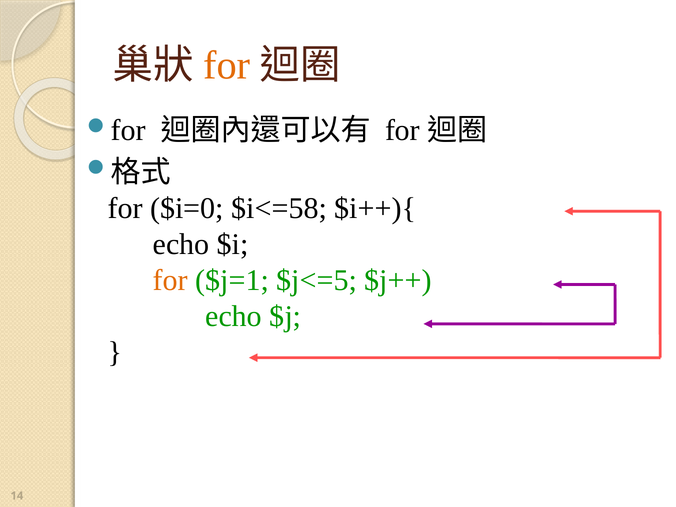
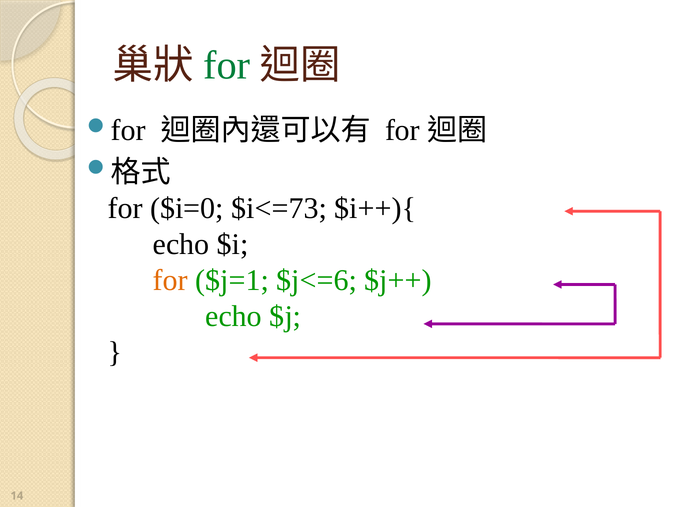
for colour: orange -> green (227, 65)
$i<=58: $i<=58 -> $i<=73 (279, 208)
$j<=5: $j<=5 -> $j<=6 (317, 280)
